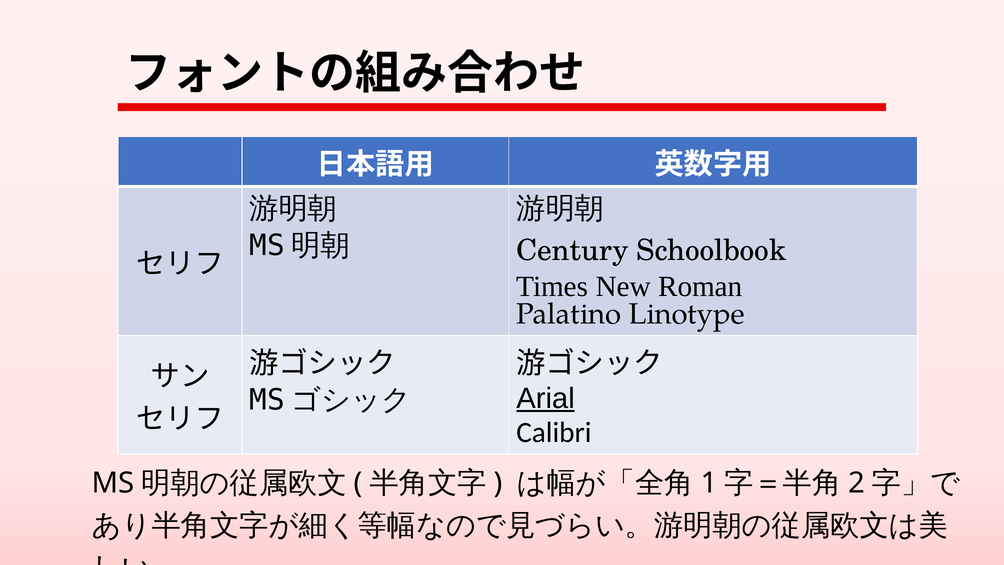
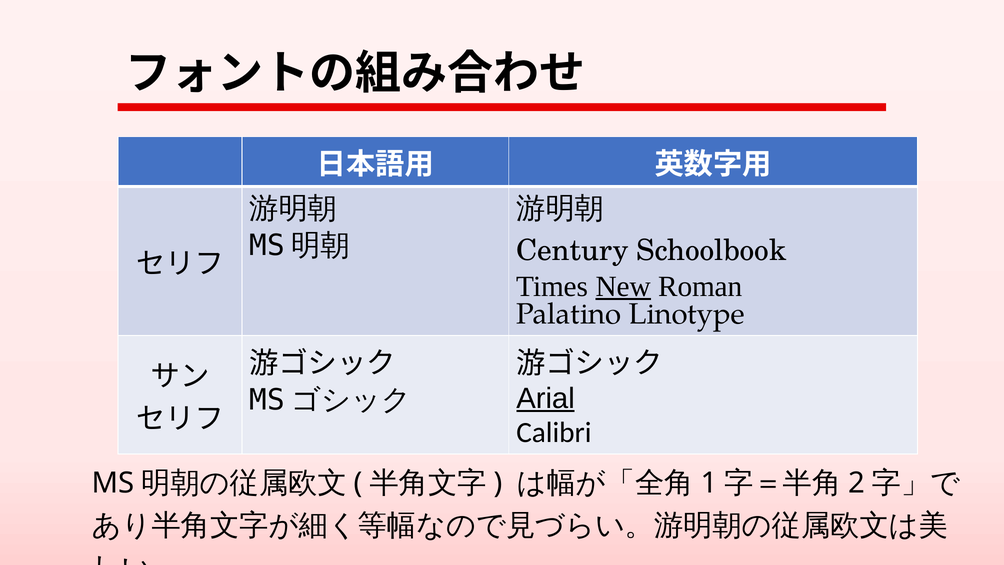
New underline: none -> present (623, 286)
